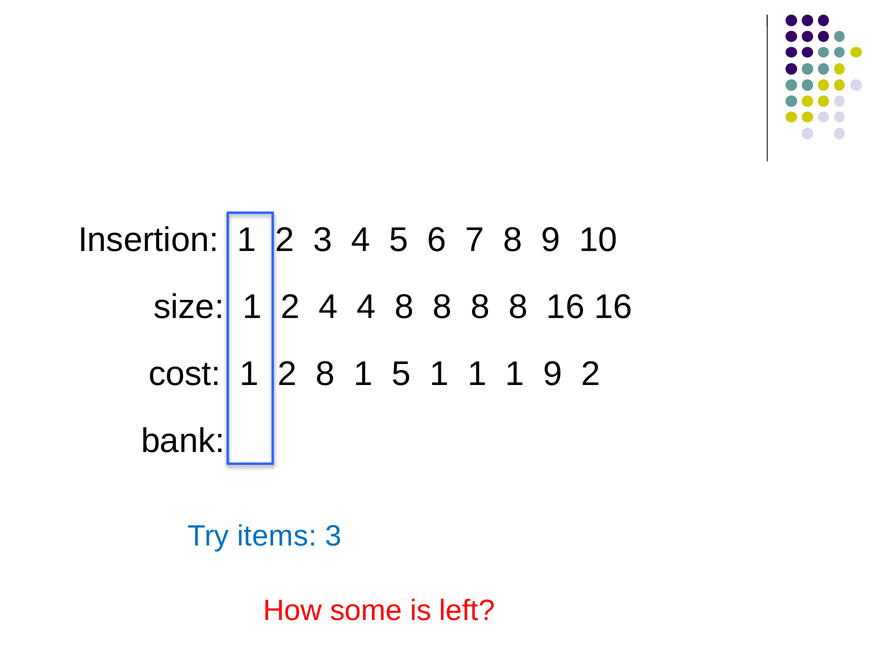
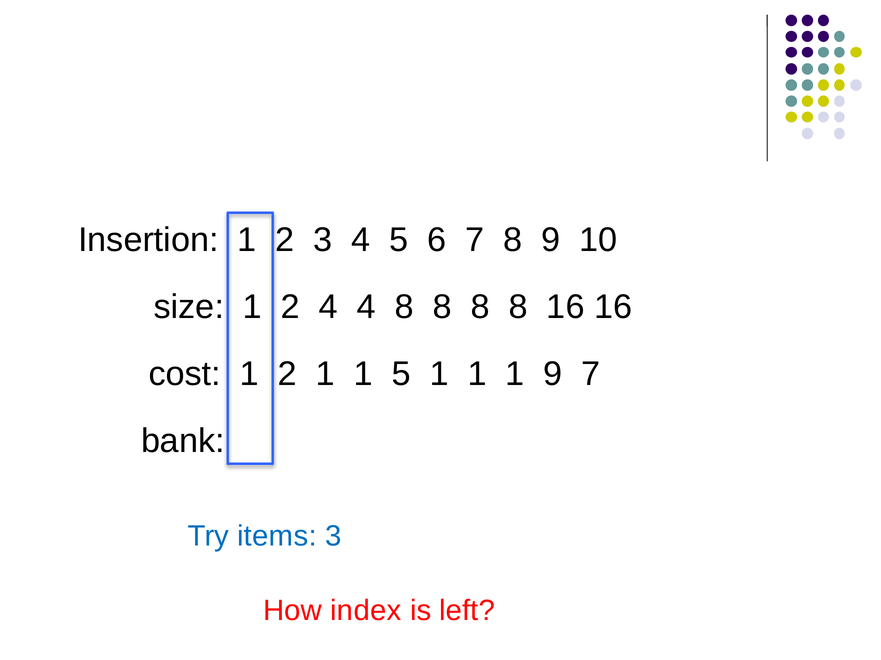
2 8: 8 -> 1 (325, 374)
9 2: 2 -> 7 (591, 374)
some: some -> index (366, 611)
